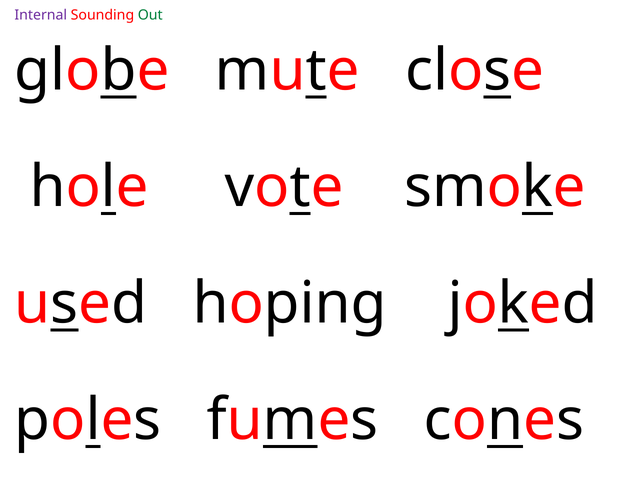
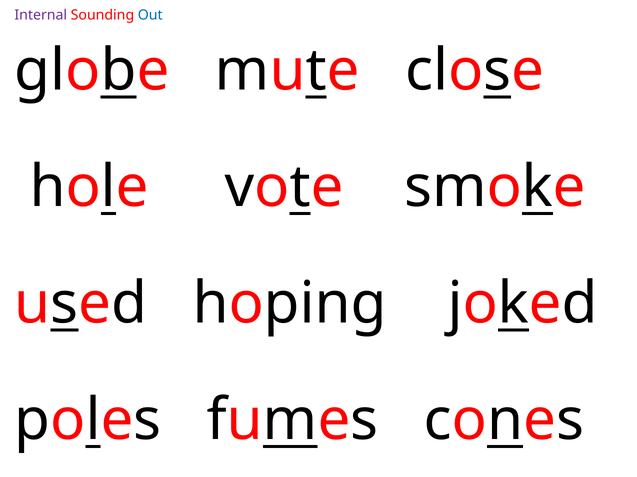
Out colour: green -> blue (150, 15)
